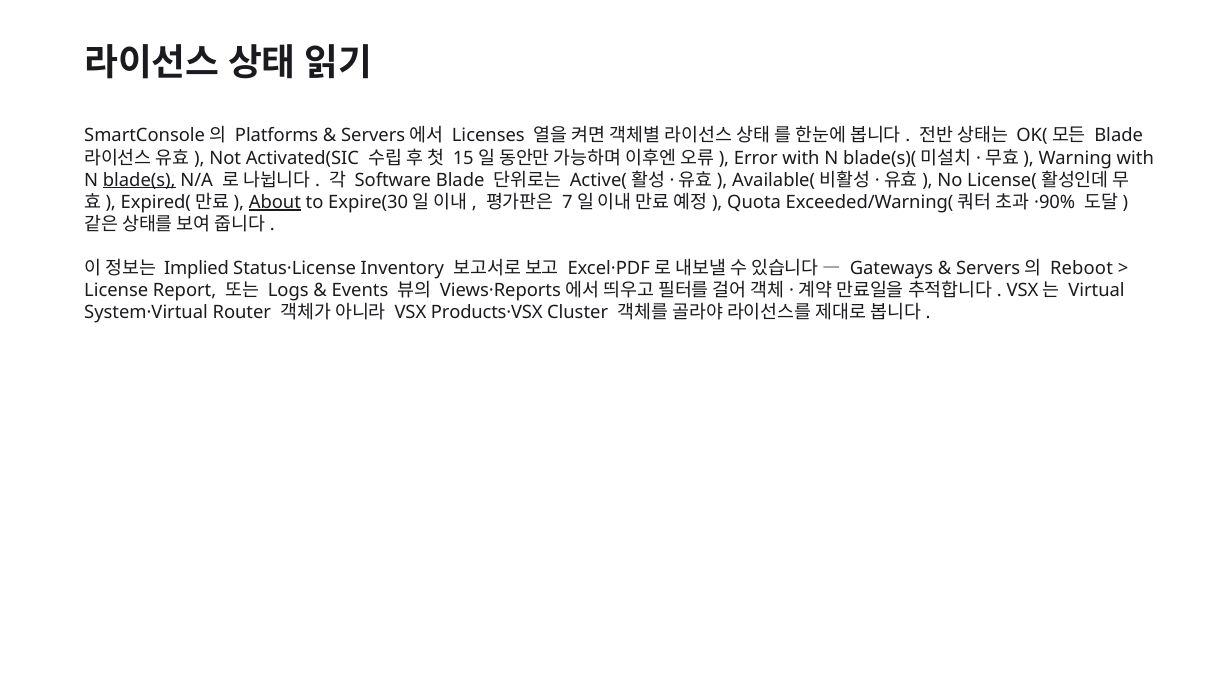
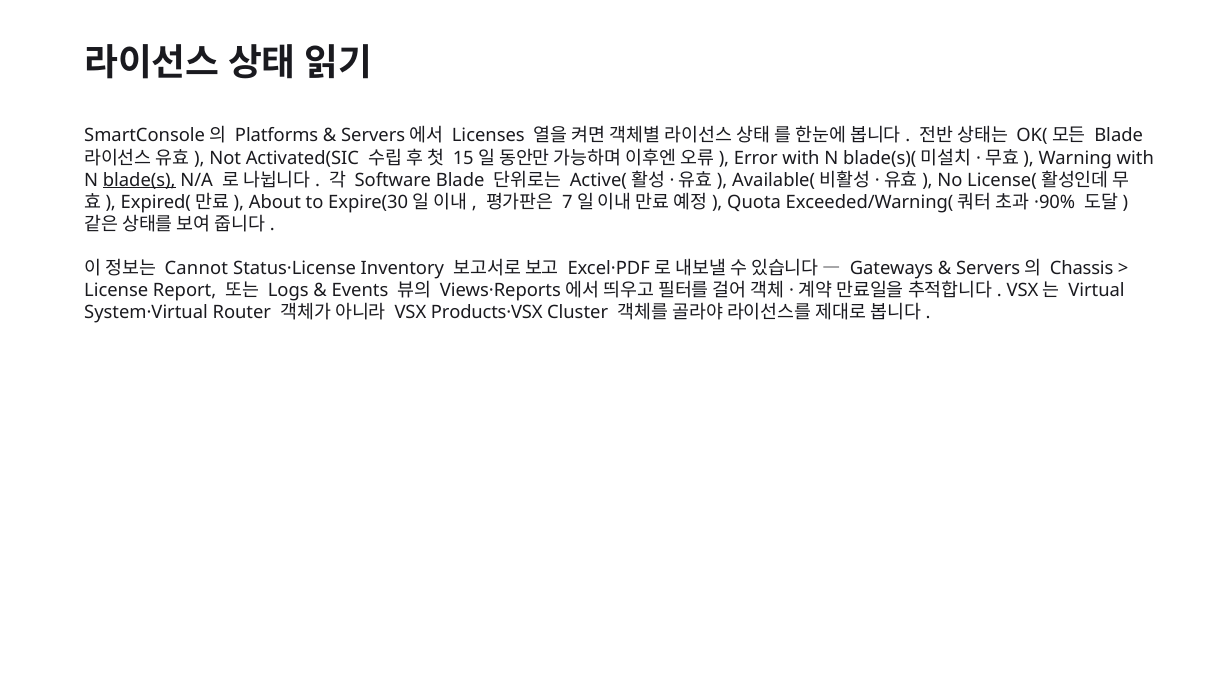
About underline: present -> none (275, 202)
Implied: Implied -> Cannot (196, 268)
Reboot: Reboot -> Chassis (1082, 268)
